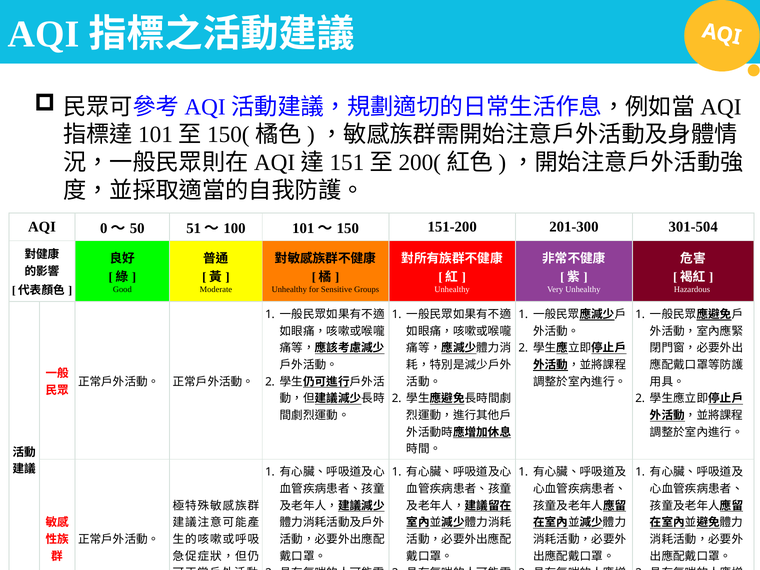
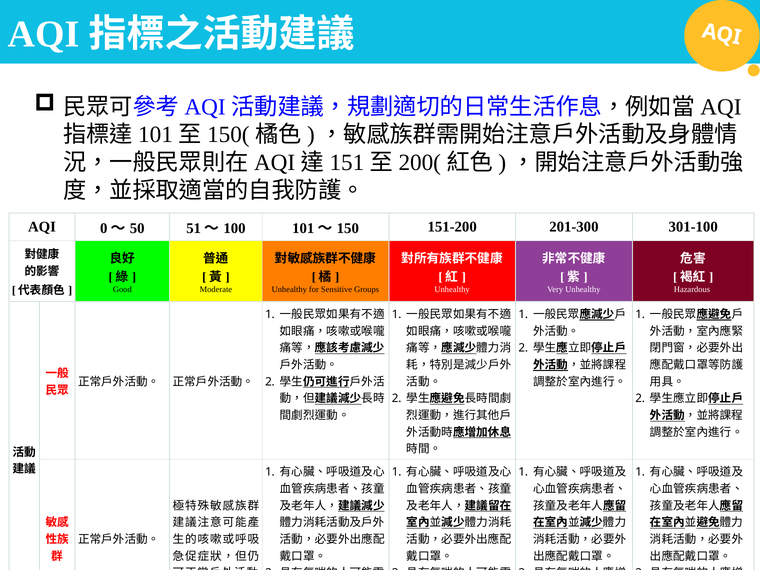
301-504: 301-504 -> 301-100 (693, 227)
